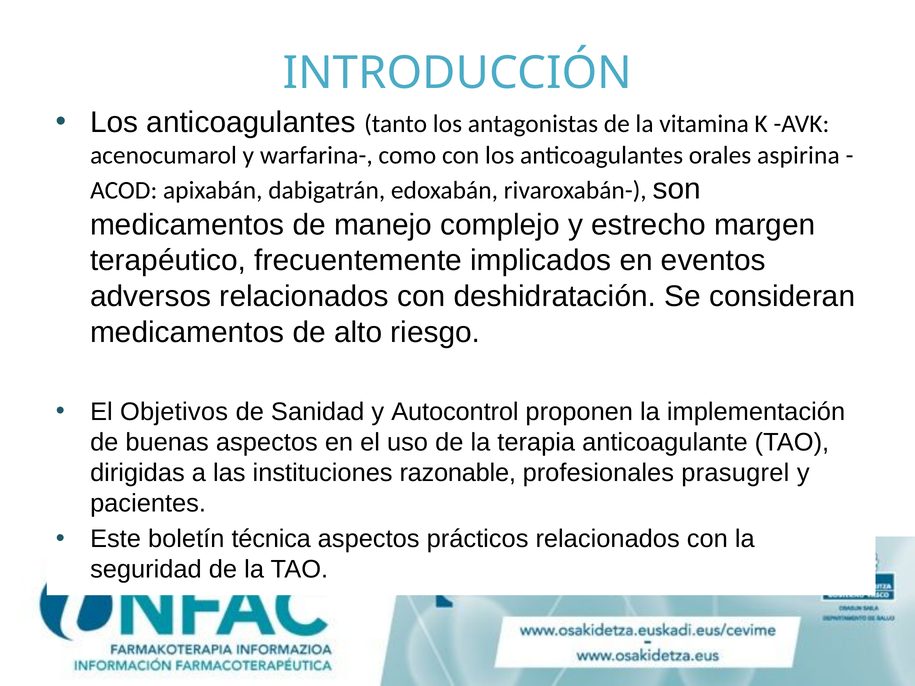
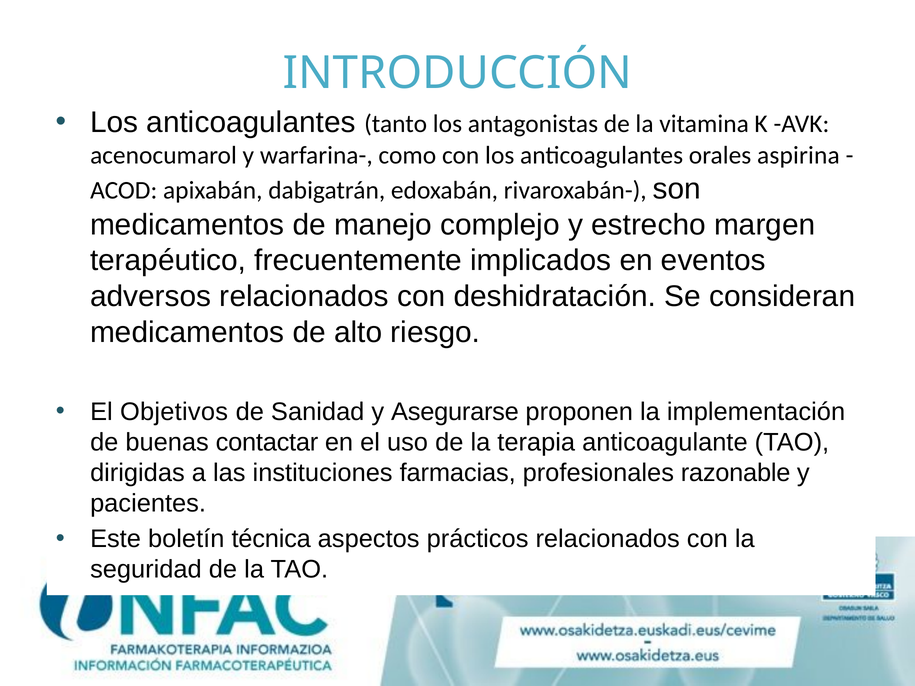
Autocontrol: Autocontrol -> Asegurarse (455, 412)
buenas aspectos: aspectos -> contactar (267, 443)
razonable: razonable -> farmacias (458, 473)
prasugrel: prasugrel -> razonable (736, 473)
